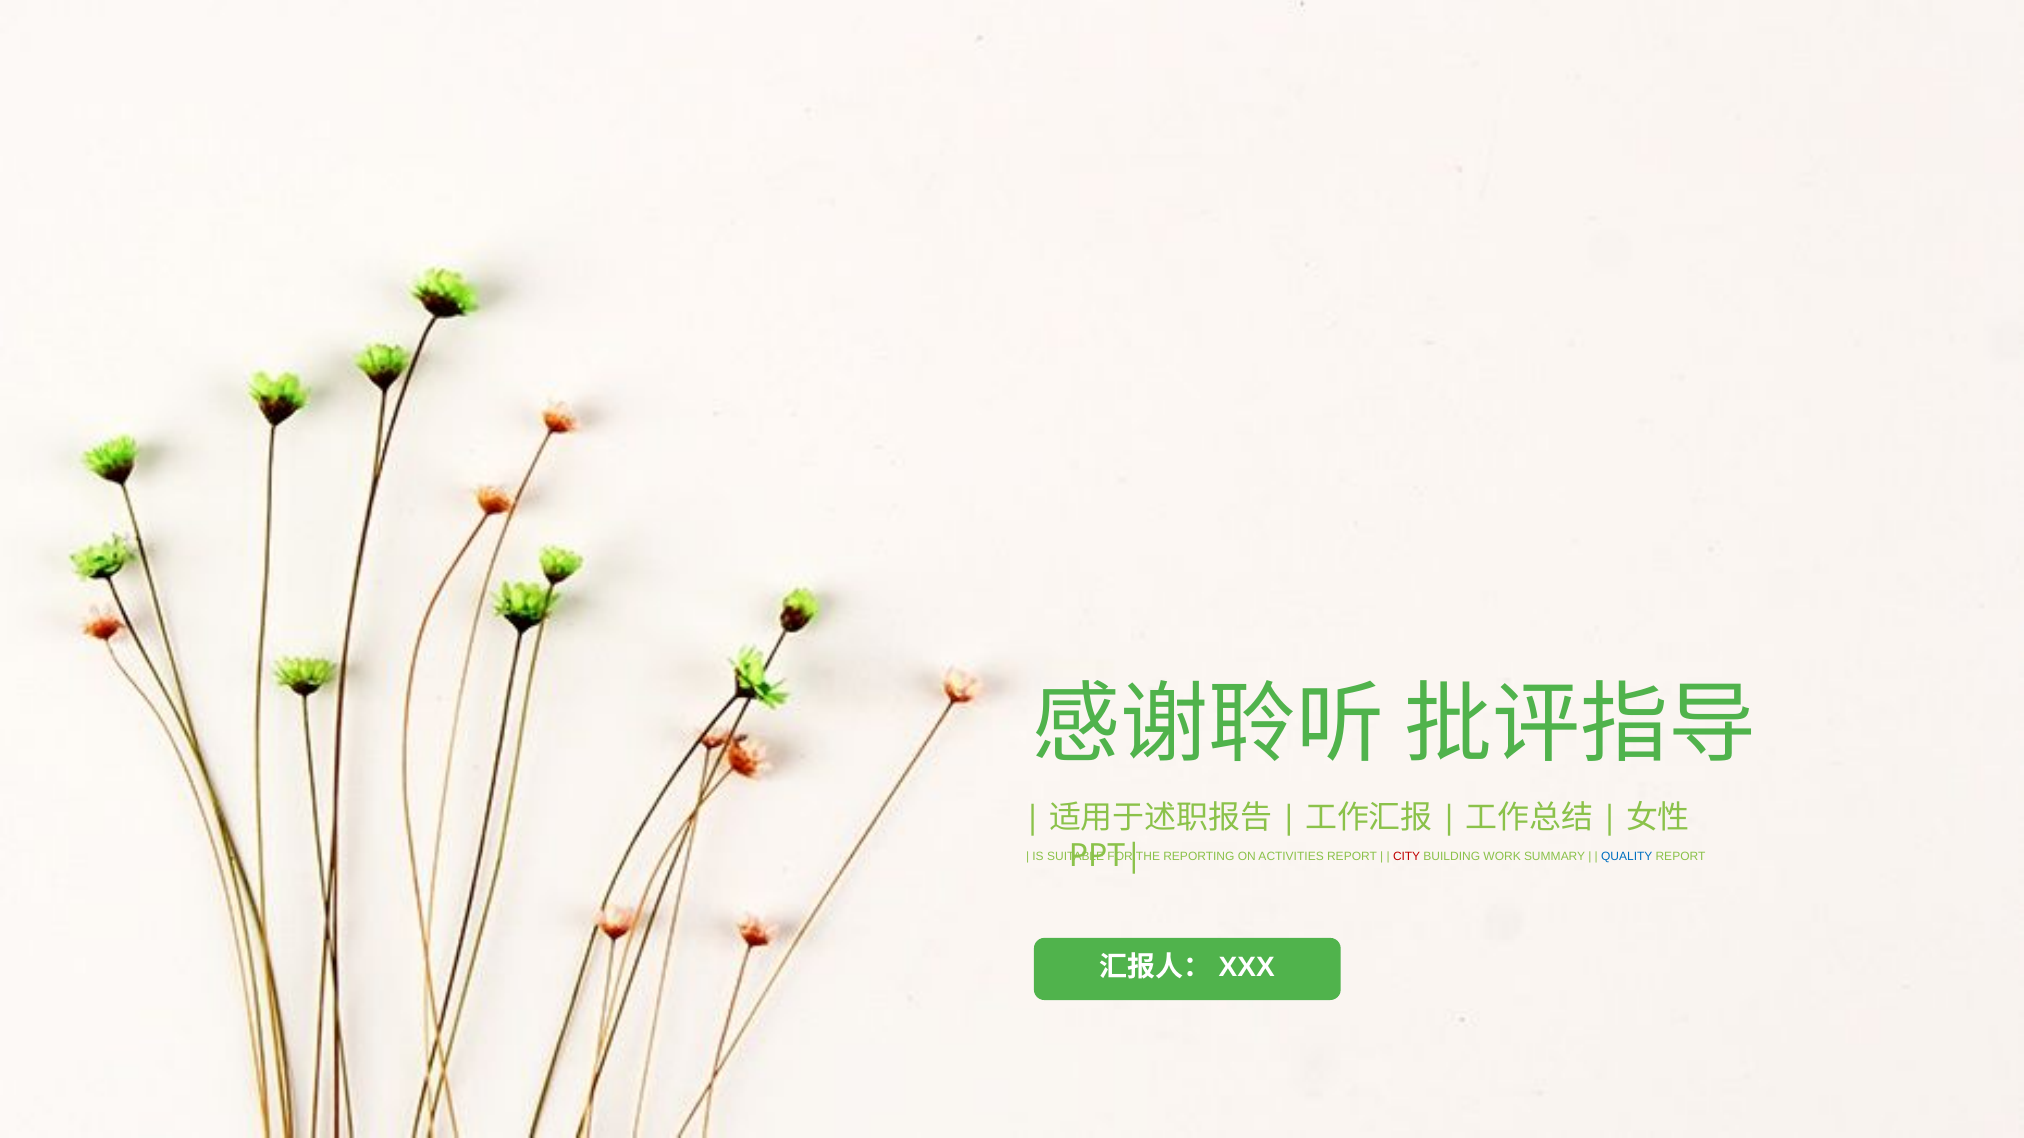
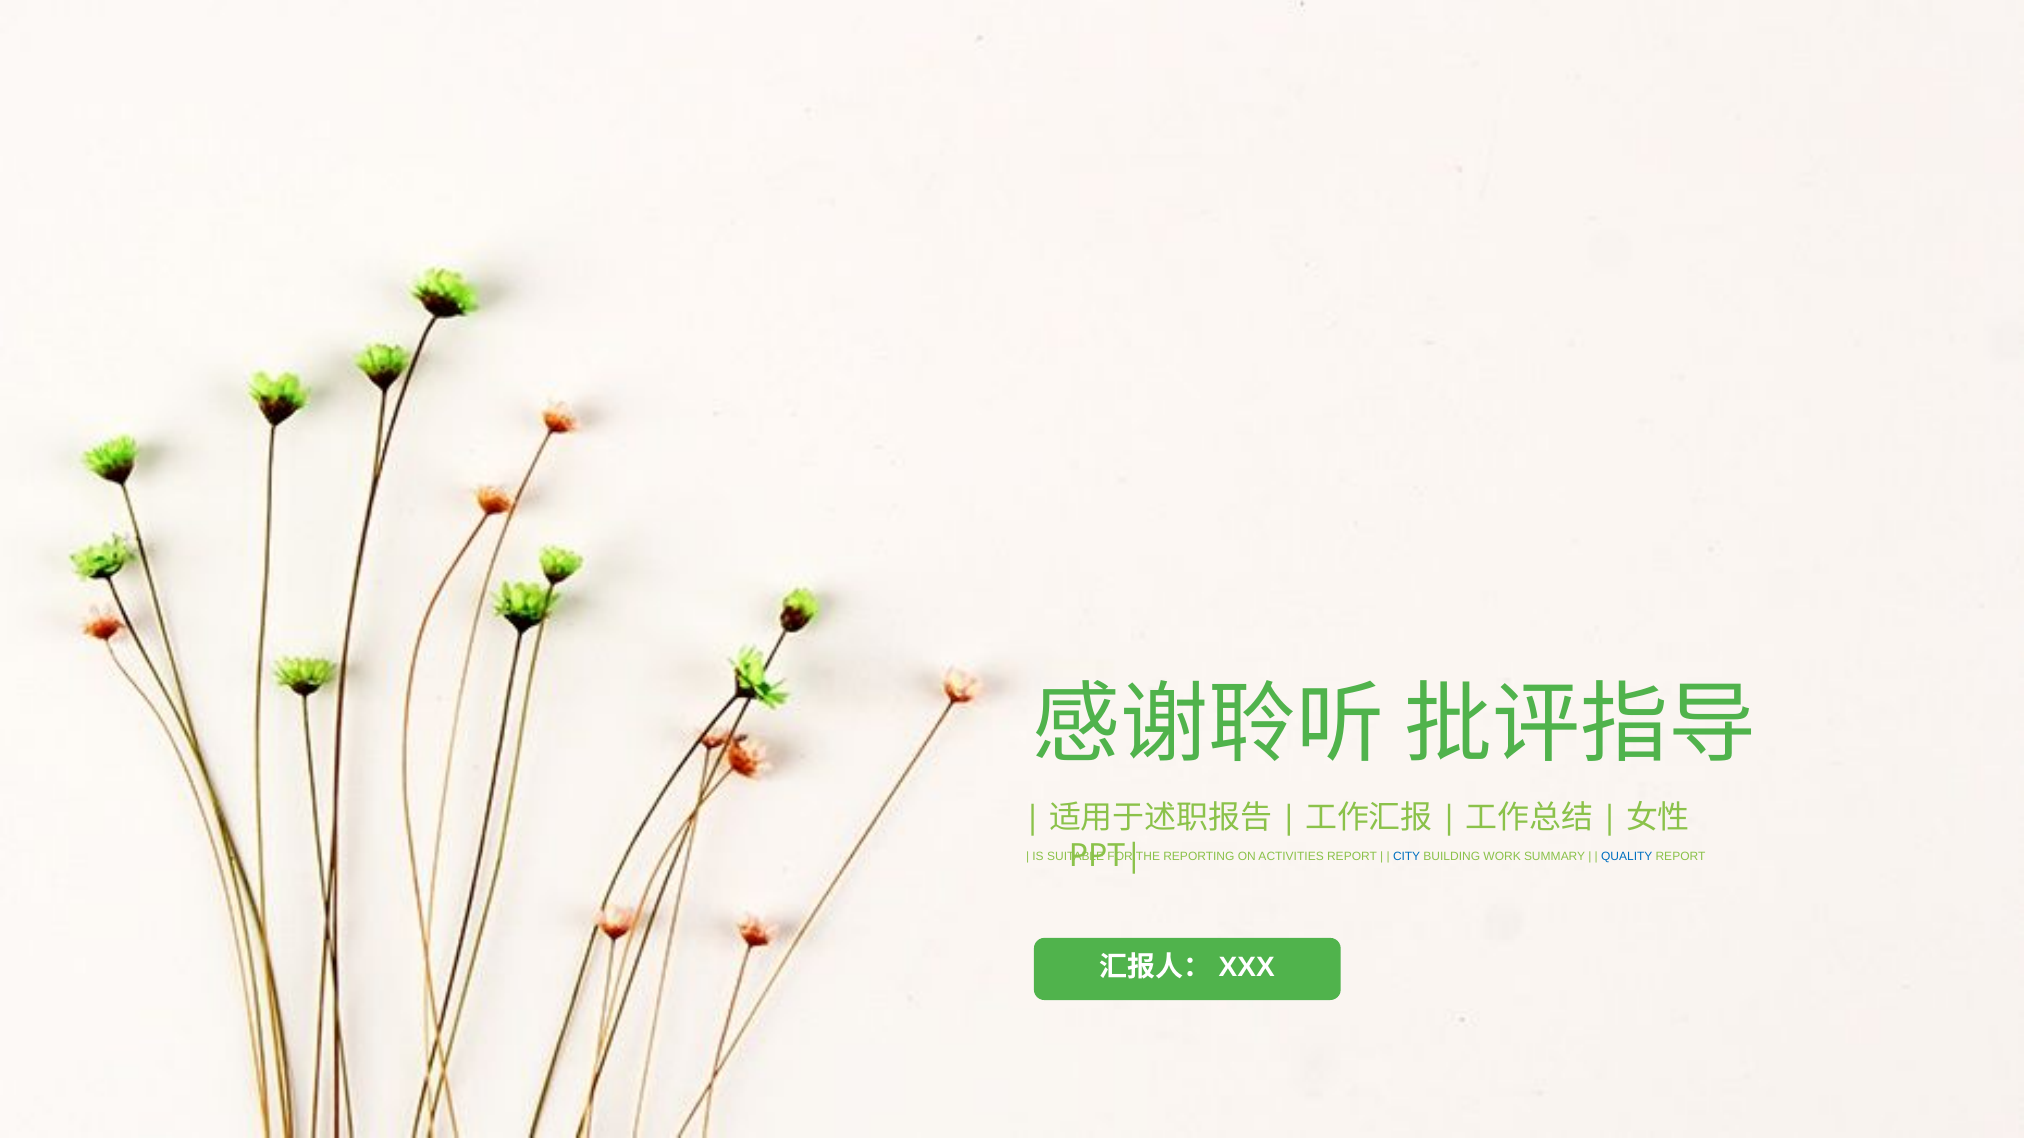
CITY colour: red -> blue (1407, 857)
